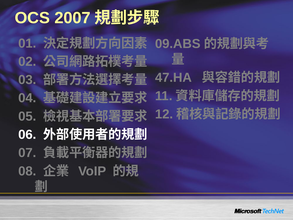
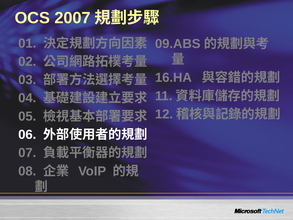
47.HA: 47.HA -> 16.HA (174, 78)
